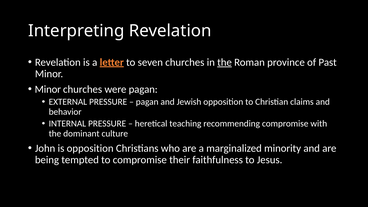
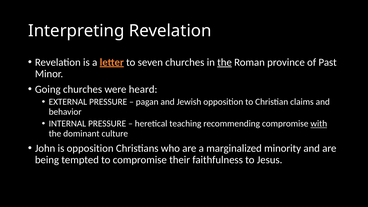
Minor: Minor -> Going (48, 89)
were pagan: pagan -> heard (143, 89)
with underline: none -> present (319, 124)
